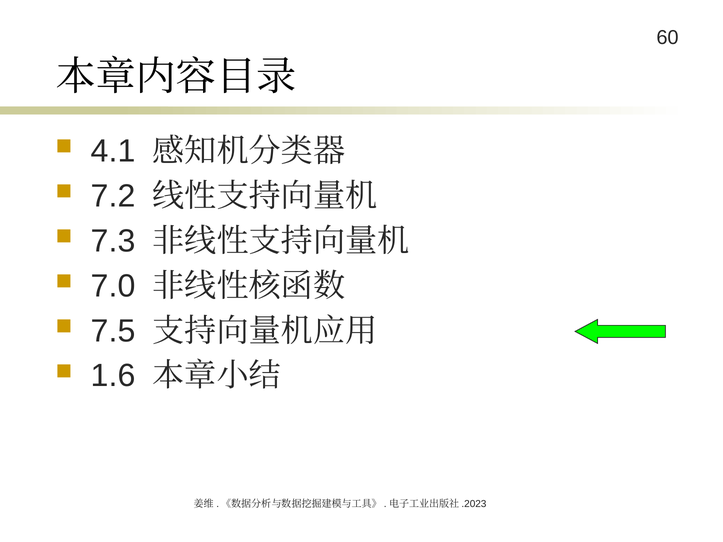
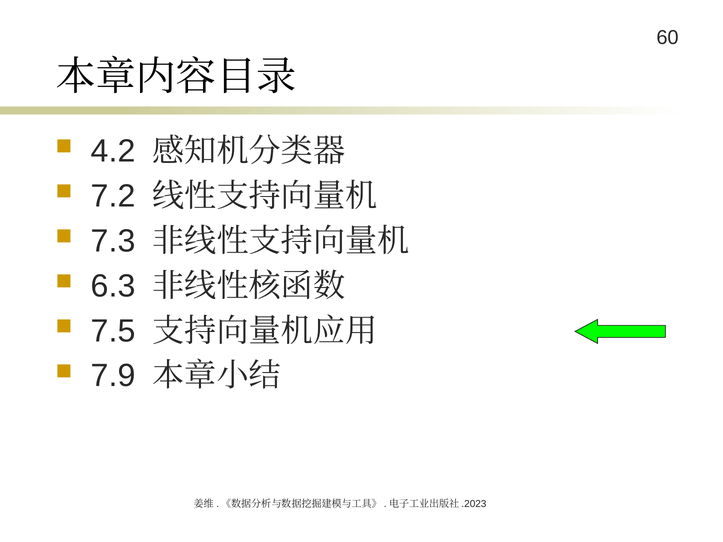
4.1: 4.1 -> 4.2 (113, 151)
7.0: 7.0 -> 6.3 (113, 286)
1.6: 1.6 -> 7.9 (113, 376)
